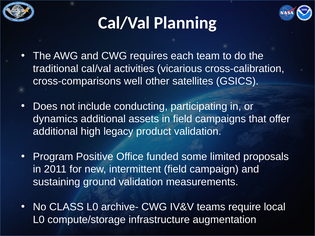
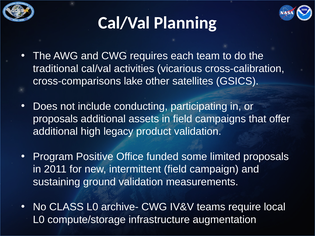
well: well -> lake (133, 81)
dynamics: dynamics -> proposals (55, 119)
